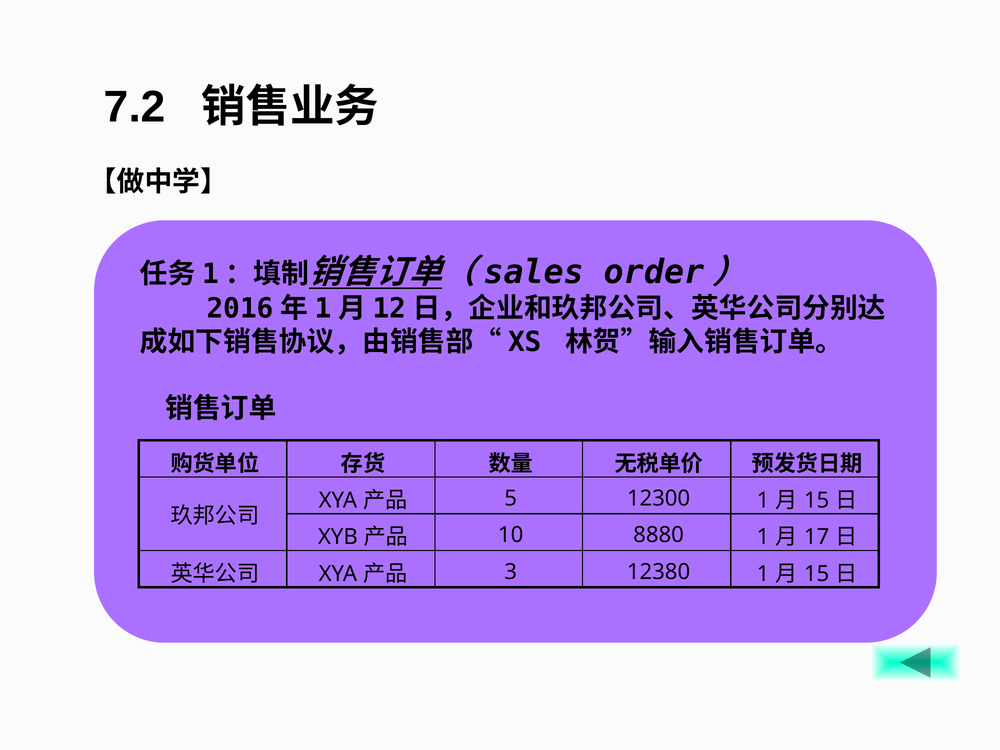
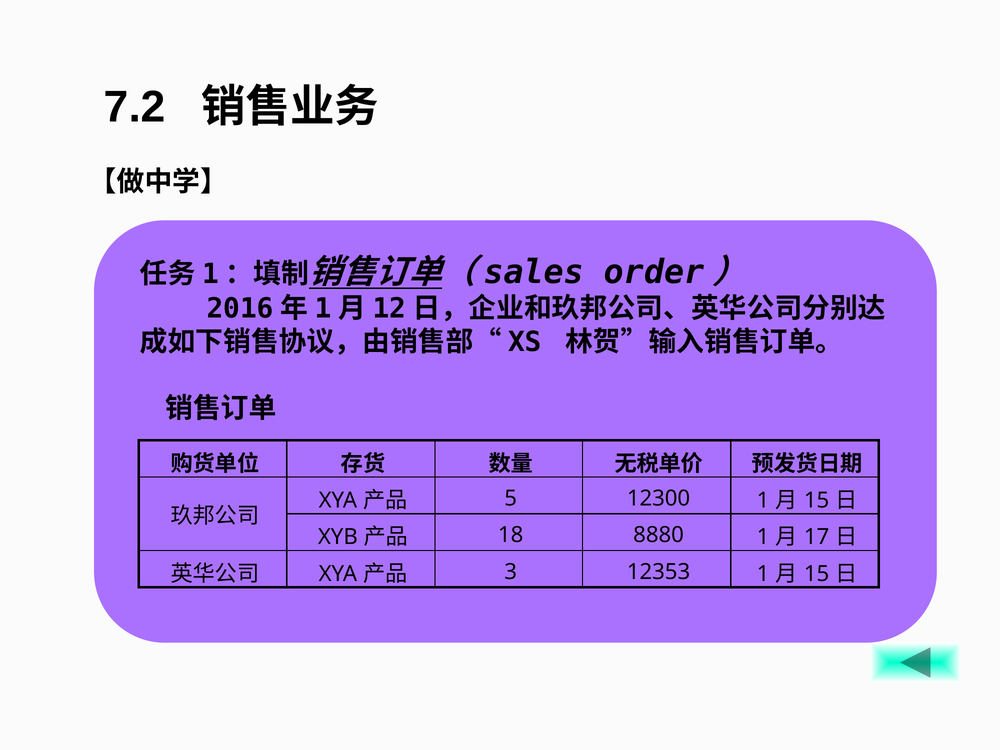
10: 10 -> 18 (511, 535)
12380: 12380 -> 12353 (659, 572)
